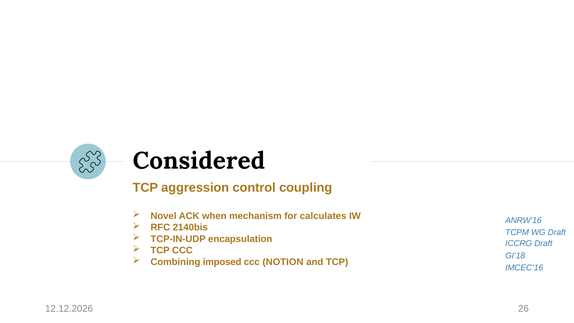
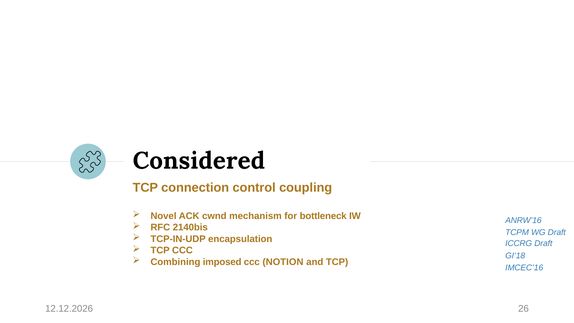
aggression: aggression -> connection (195, 187)
when: when -> cwnd (214, 216)
calculates: calculates -> bottleneck (323, 216)
